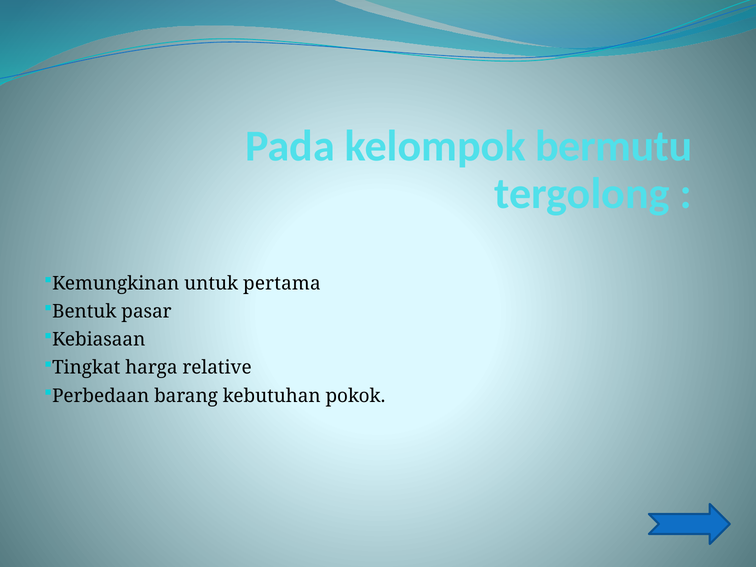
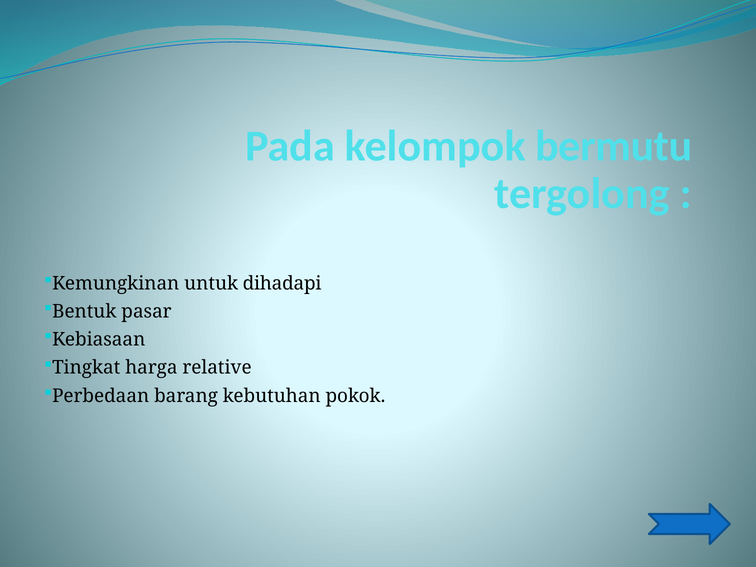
pertama: pertama -> dihadapi (282, 283)
